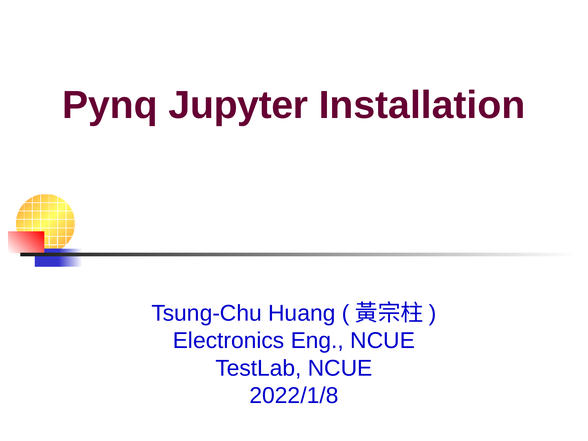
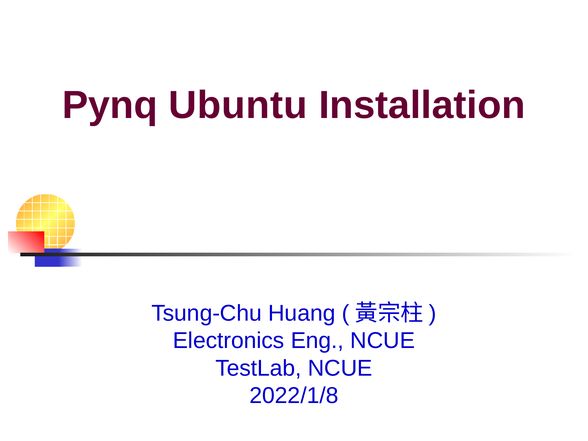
Jupyter: Jupyter -> Ubuntu (238, 105)
